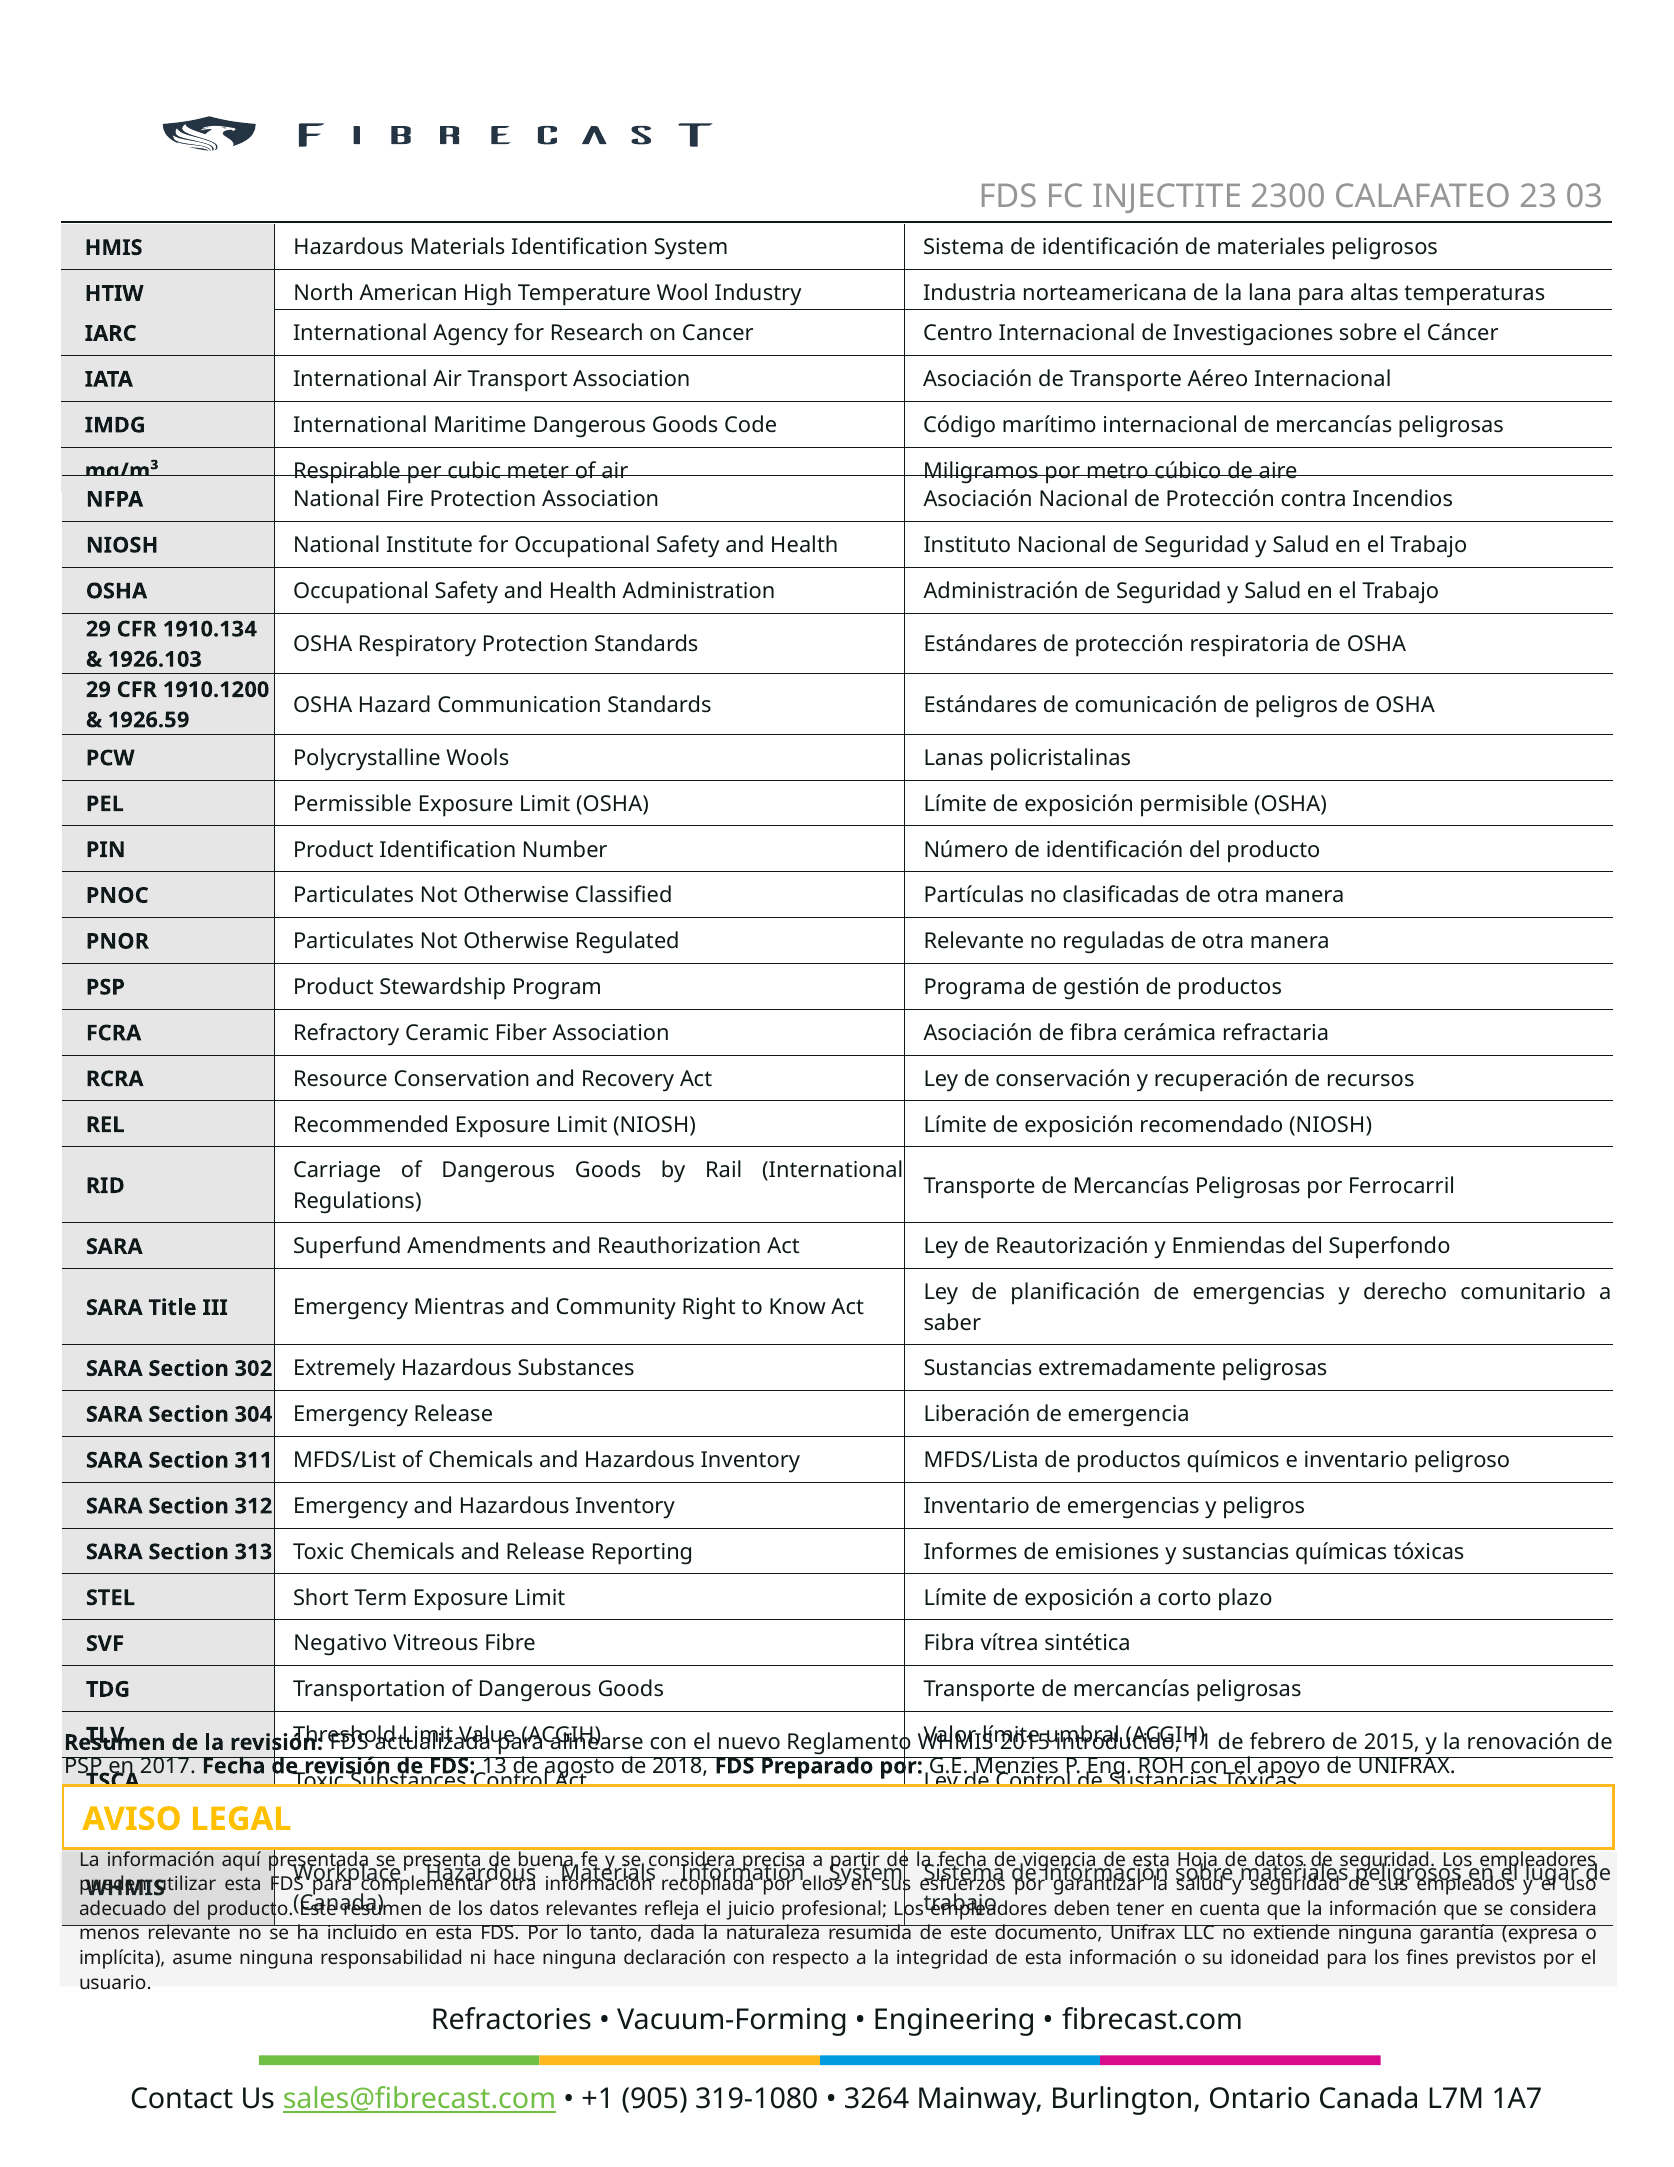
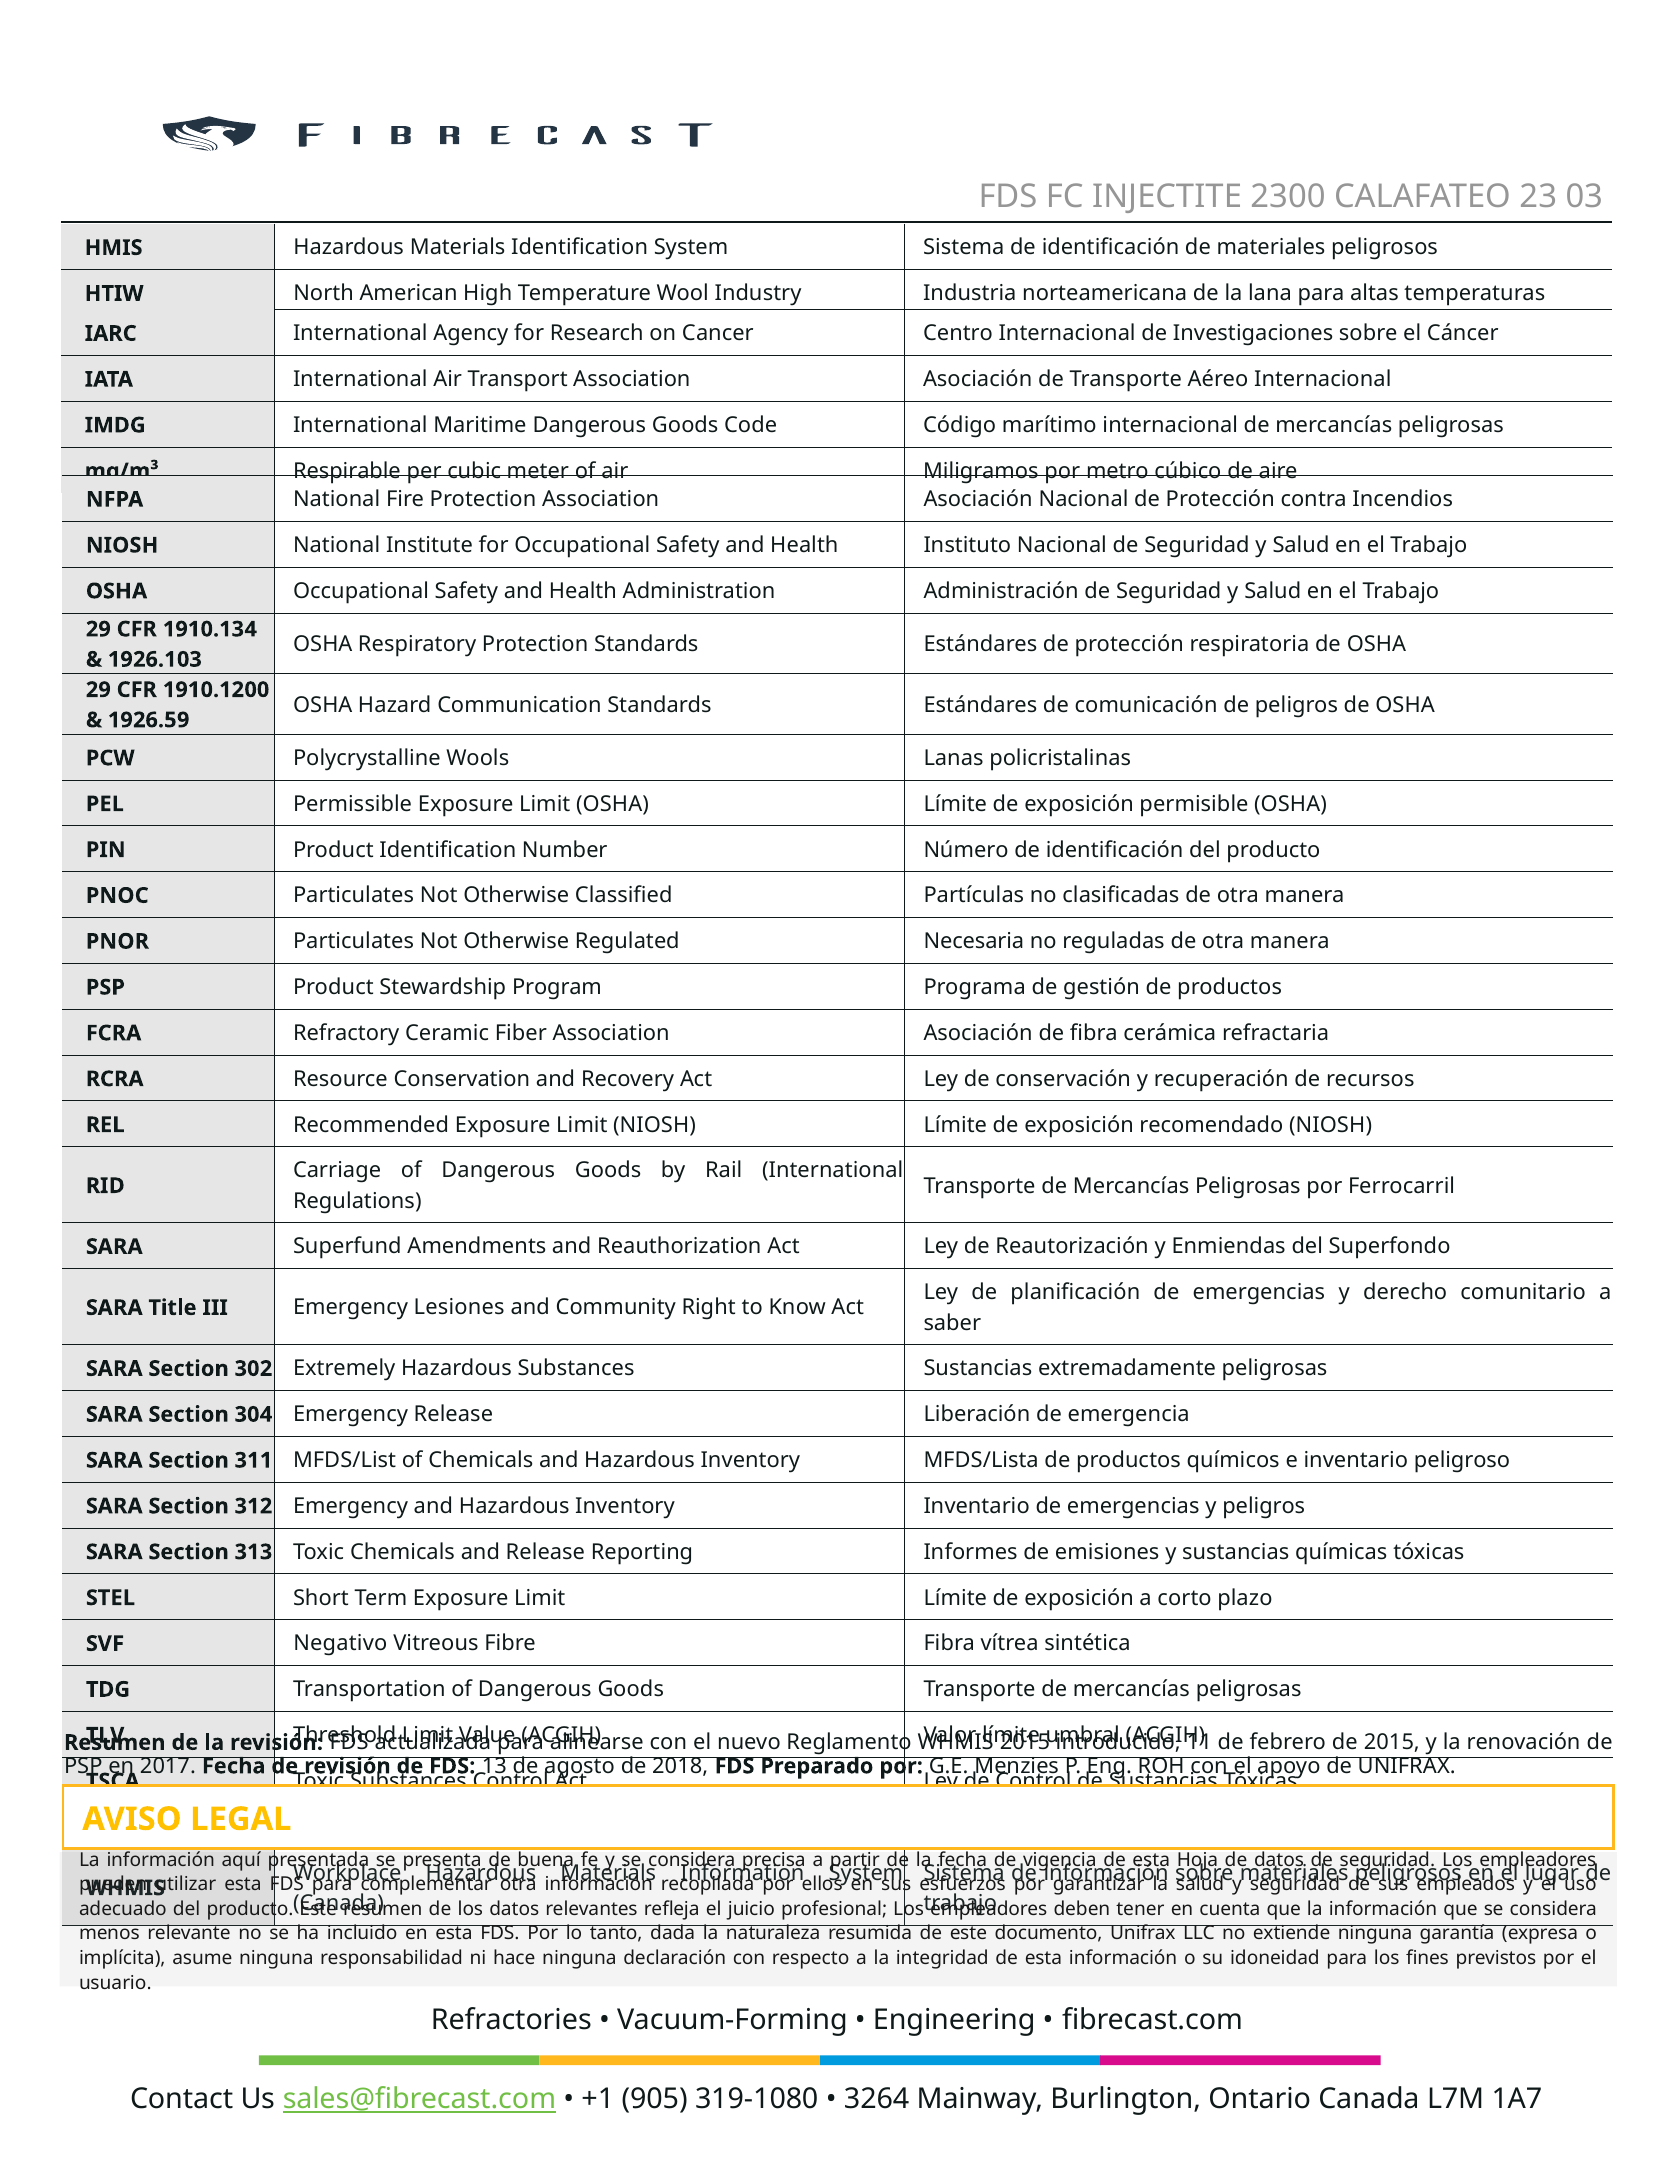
Regulated Relevante: Relevante -> Necesaria (974, 941)
Mientras: Mientras -> Lesiones (459, 1307)
